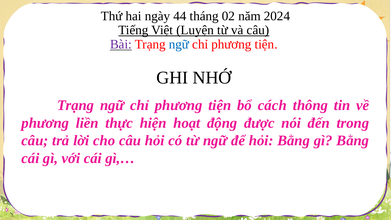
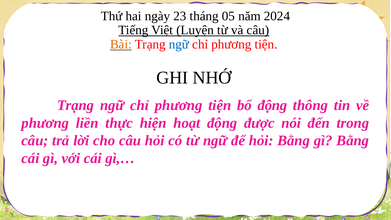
44: 44 -> 23 (180, 16)
02: 02 -> 05 (228, 16)
Bài colour: purple -> orange (121, 44)
bổ cách: cách -> động (272, 105)
